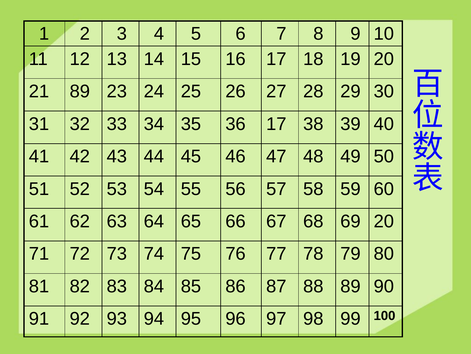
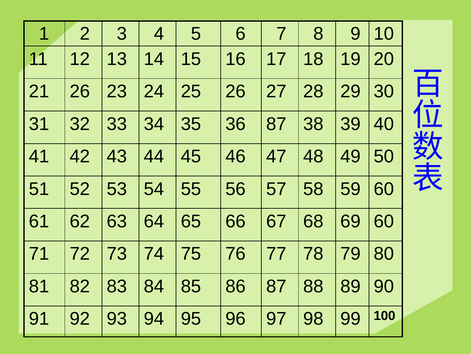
21 89: 89 -> 26 (80, 91)
36 17: 17 -> 87 (276, 124)
69 20: 20 -> 60 (384, 221)
